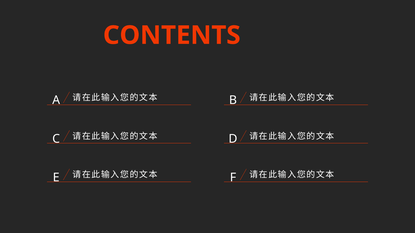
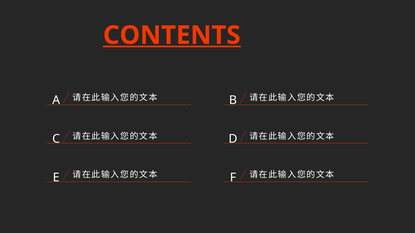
CONTENTS underline: none -> present (172, 35)
